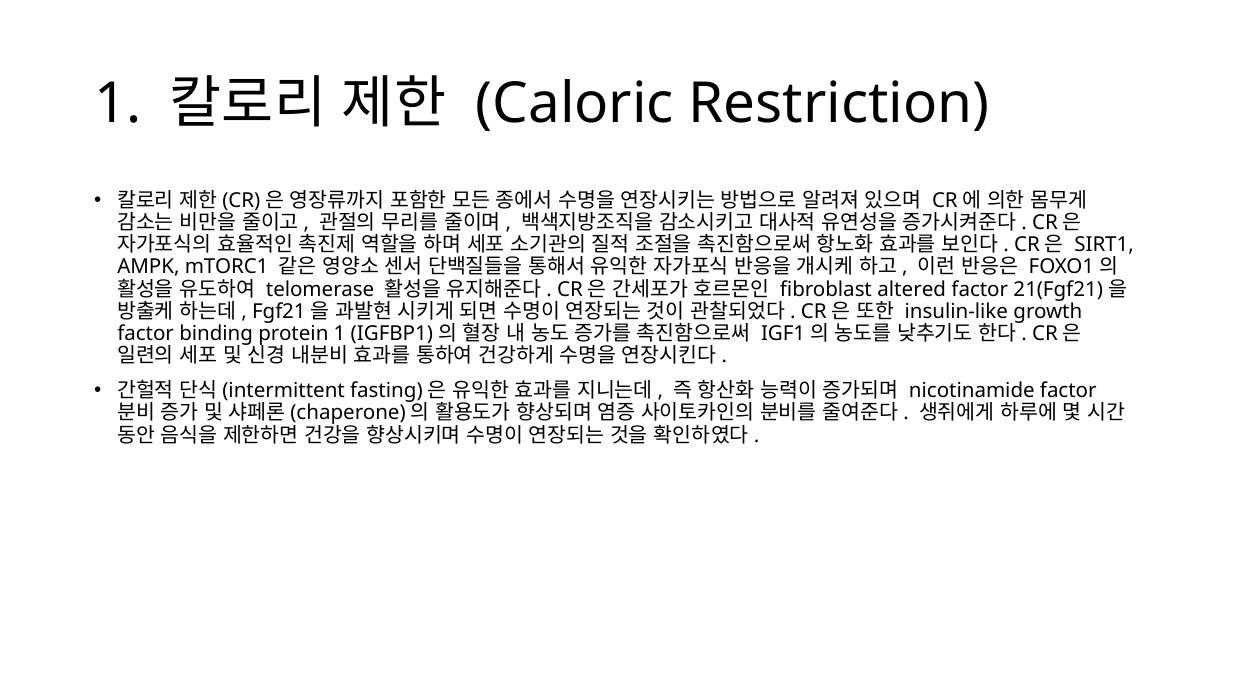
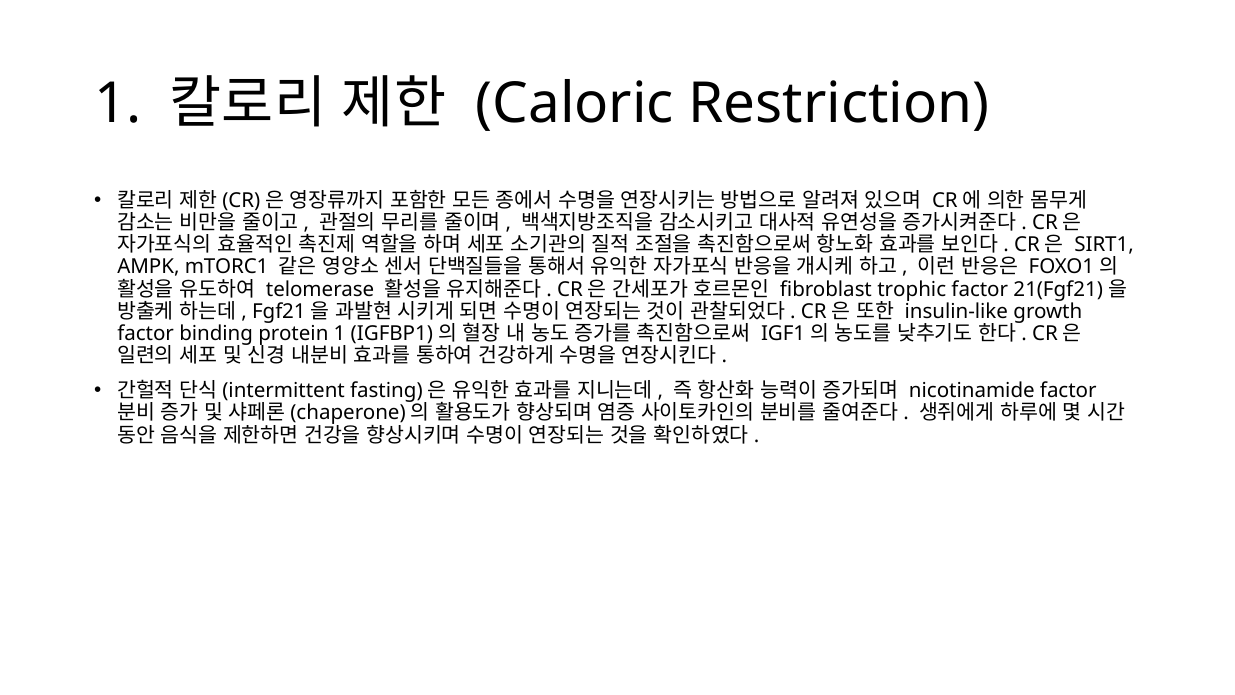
altered: altered -> trophic (912, 289)
